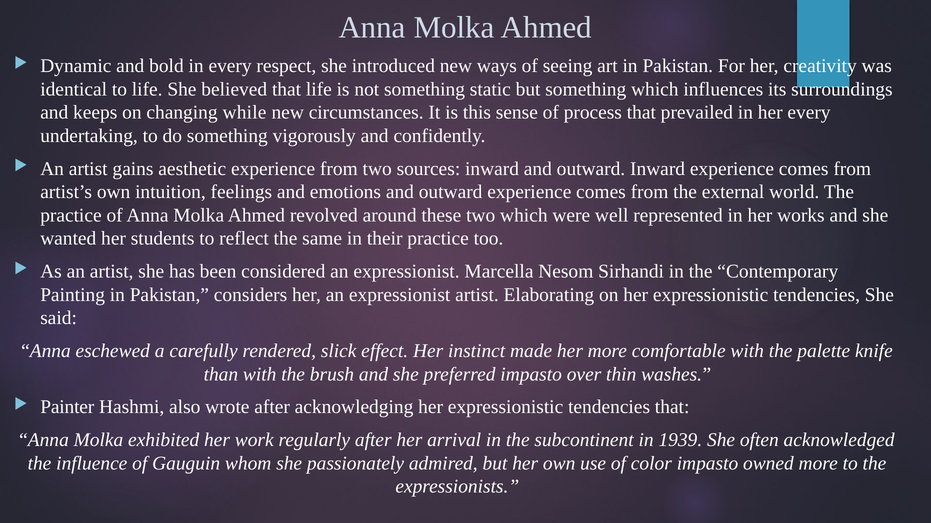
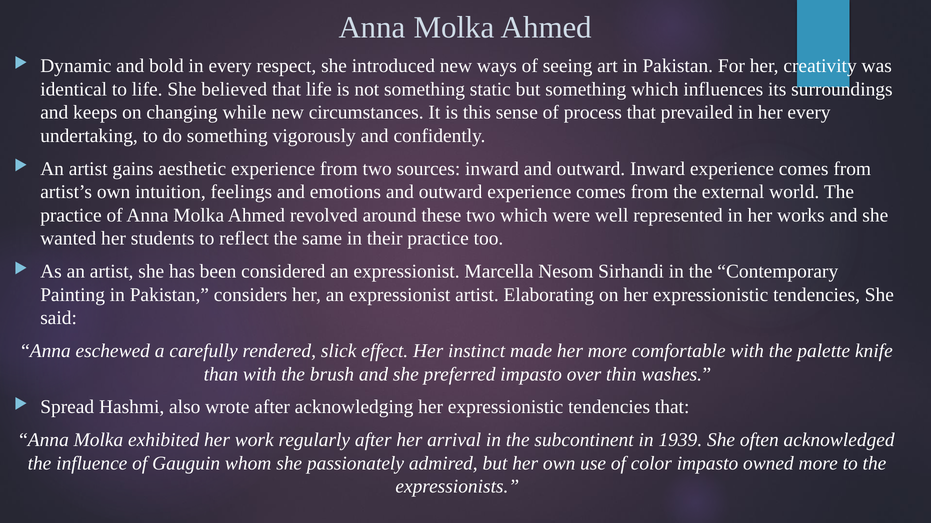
Painter: Painter -> Spread (67, 408)
